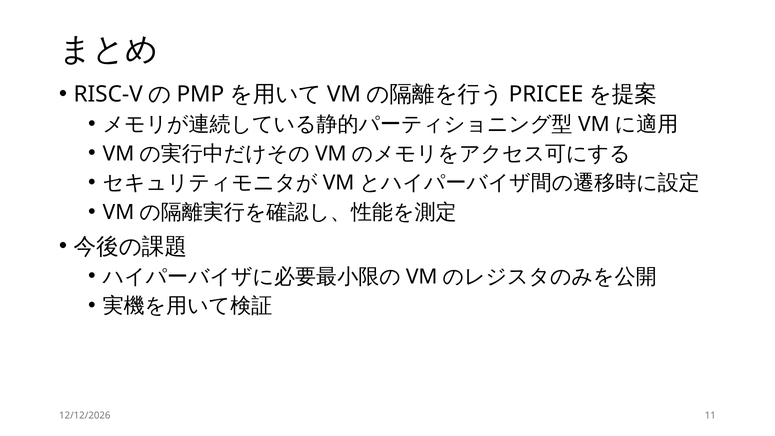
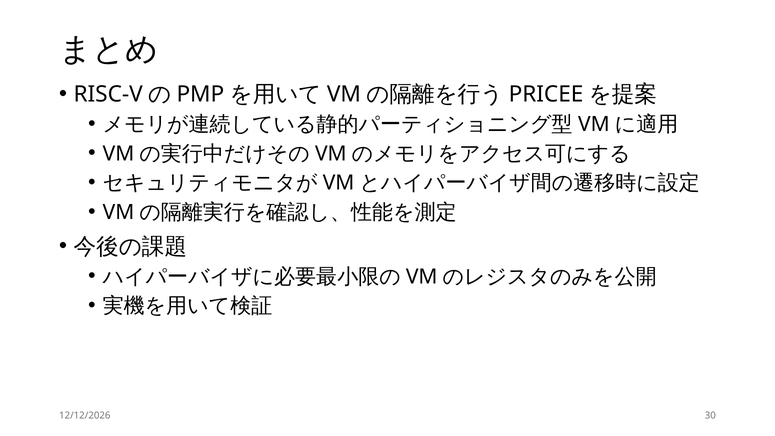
11: 11 -> 30 (710, 416)
